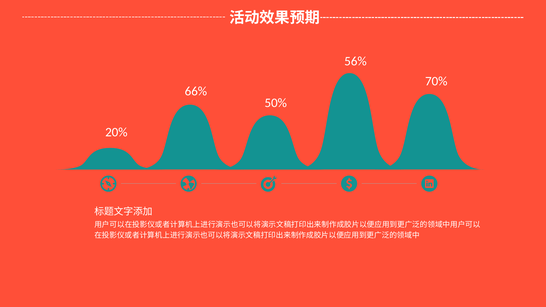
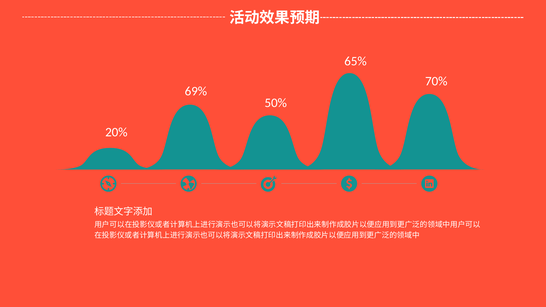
56%: 56% -> 65% (355, 61)
66%: 66% -> 69% (196, 91)
